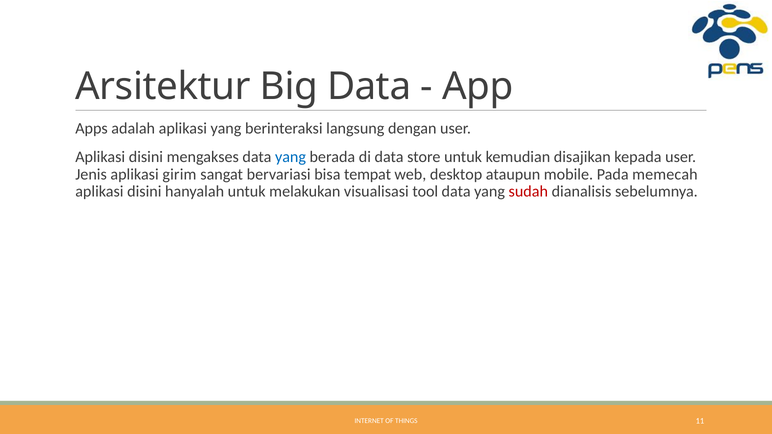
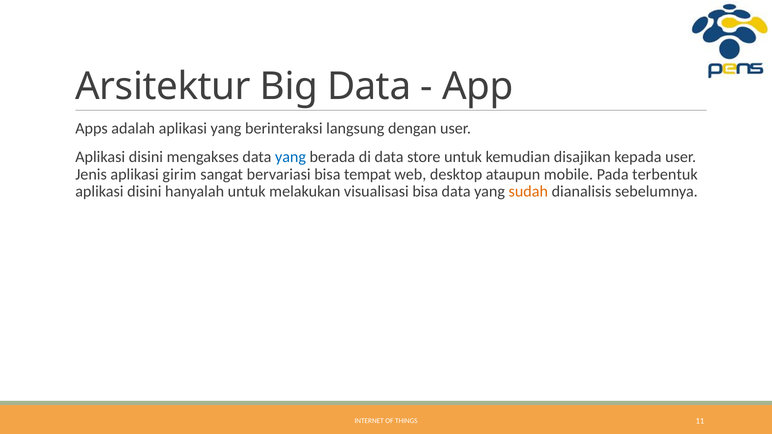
memecah: memecah -> terbentuk (665, 174)
visualisasi tool: tool -> bisa (425, 192)
sudah colour: red -> orange (528, 192)
